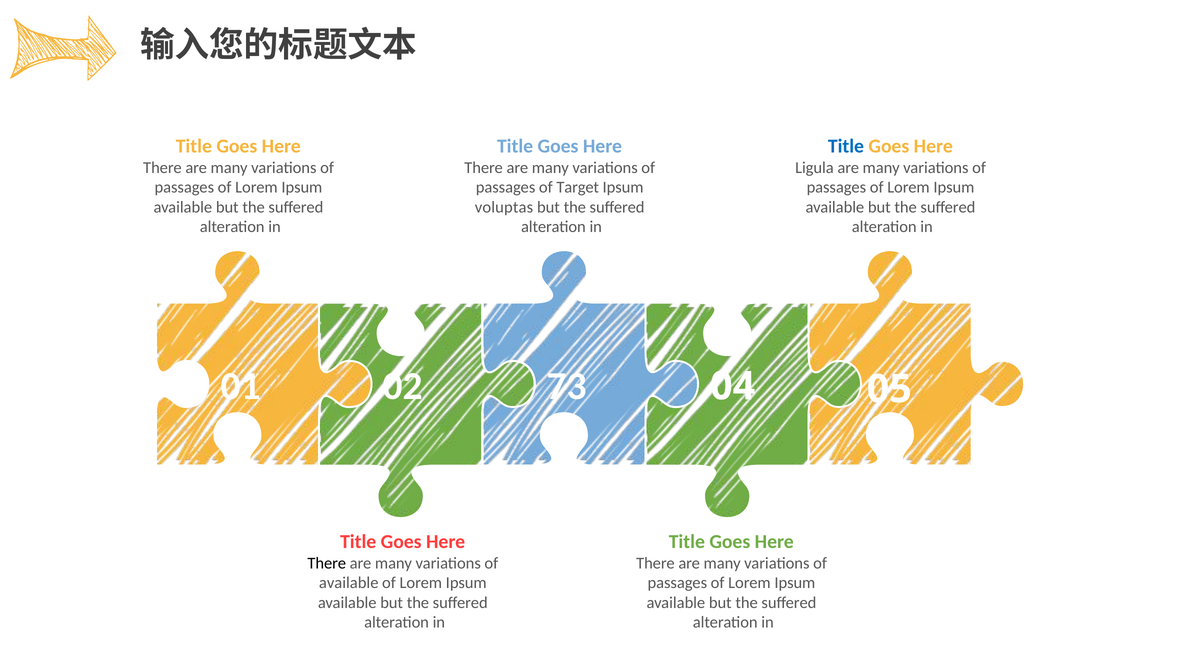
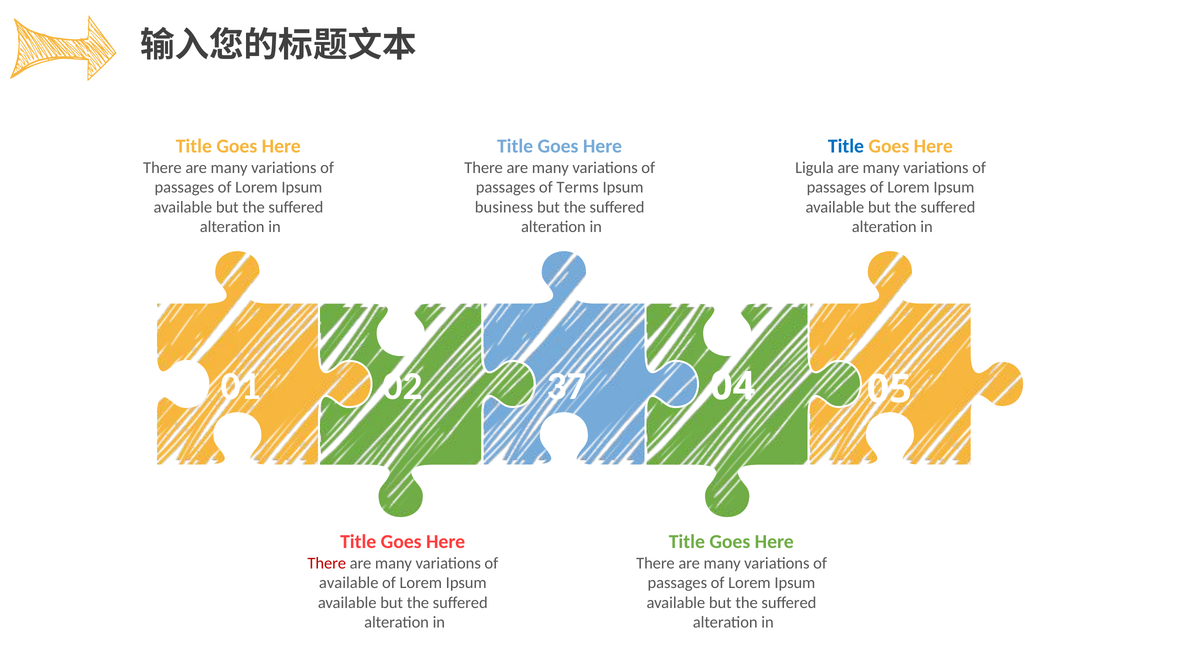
Target: Target -> Terms (578, 187)
voluptas: voluptas -> business (504, 207)
73: 73 -> 37 (567, 386)
There colour: black -> red (327, 563)
